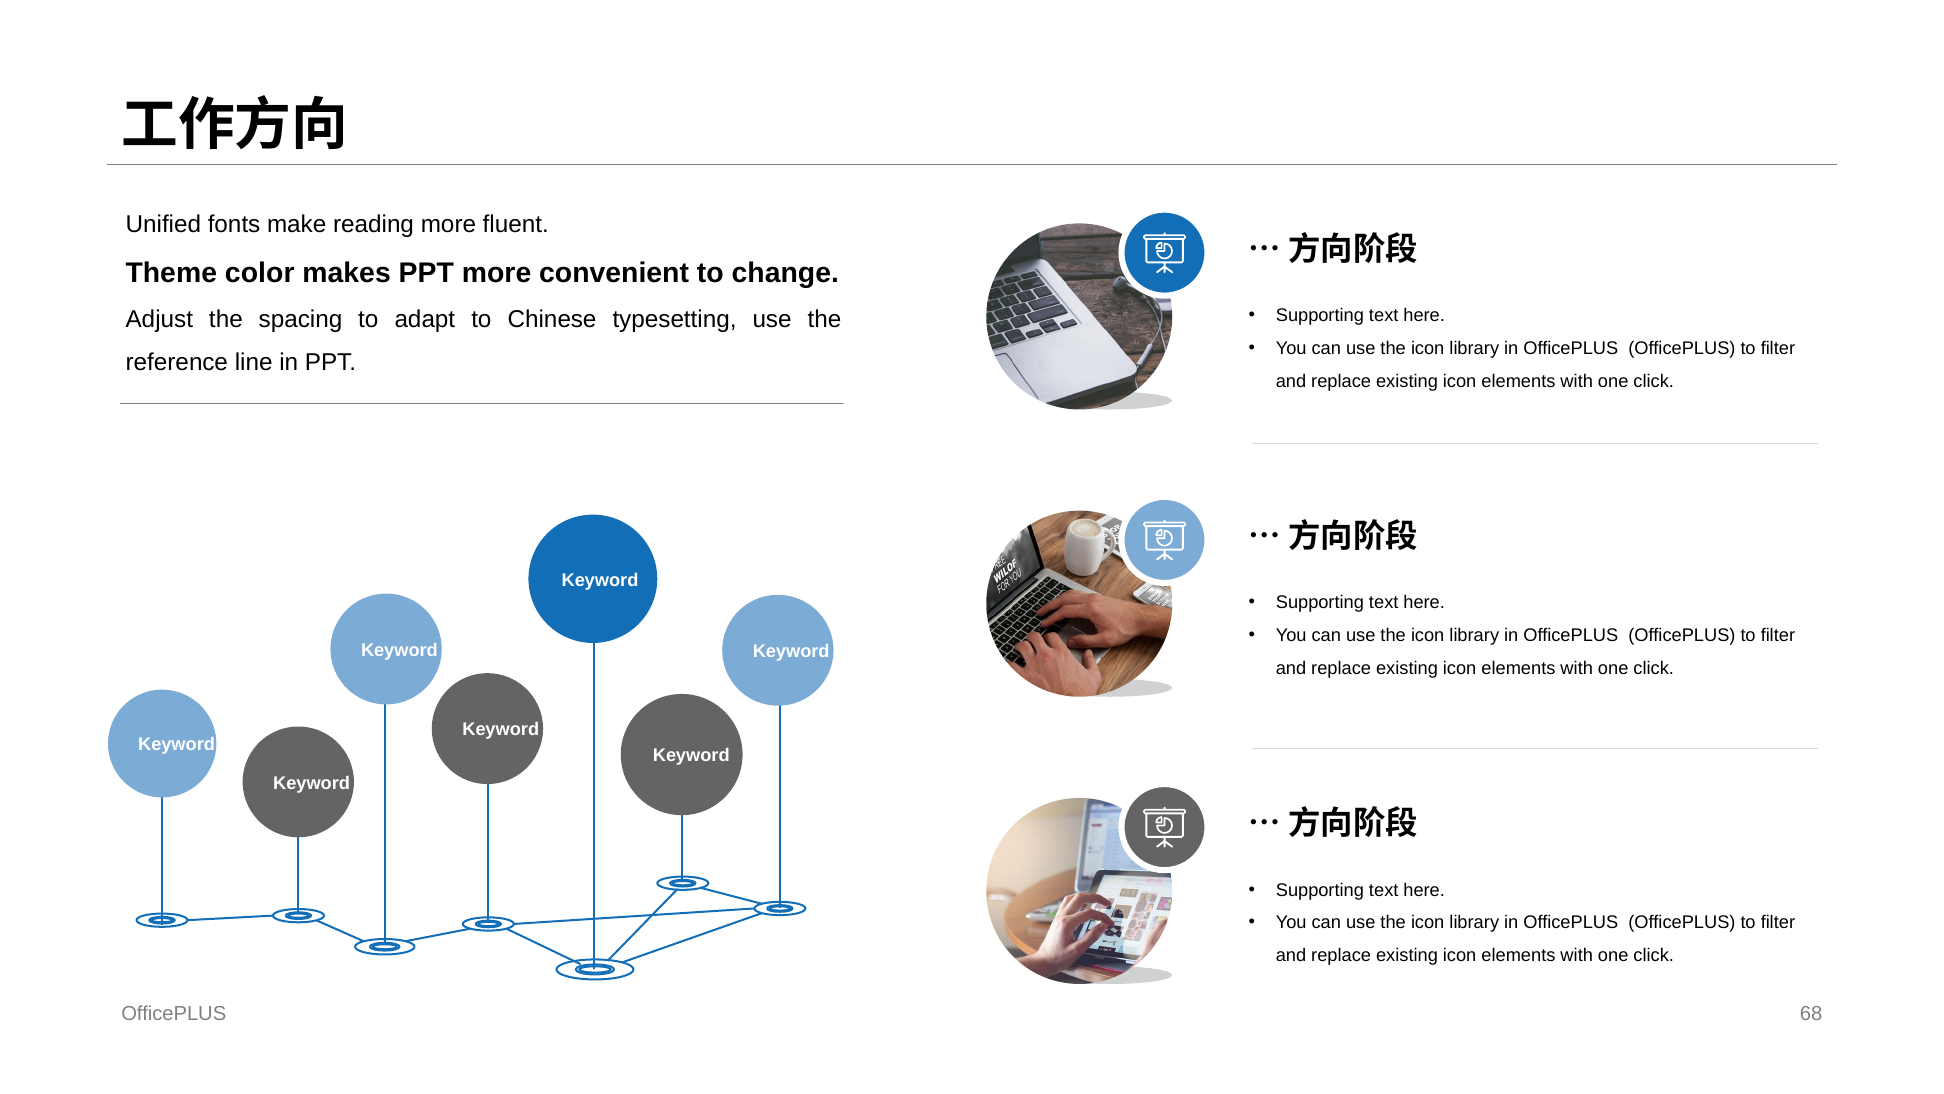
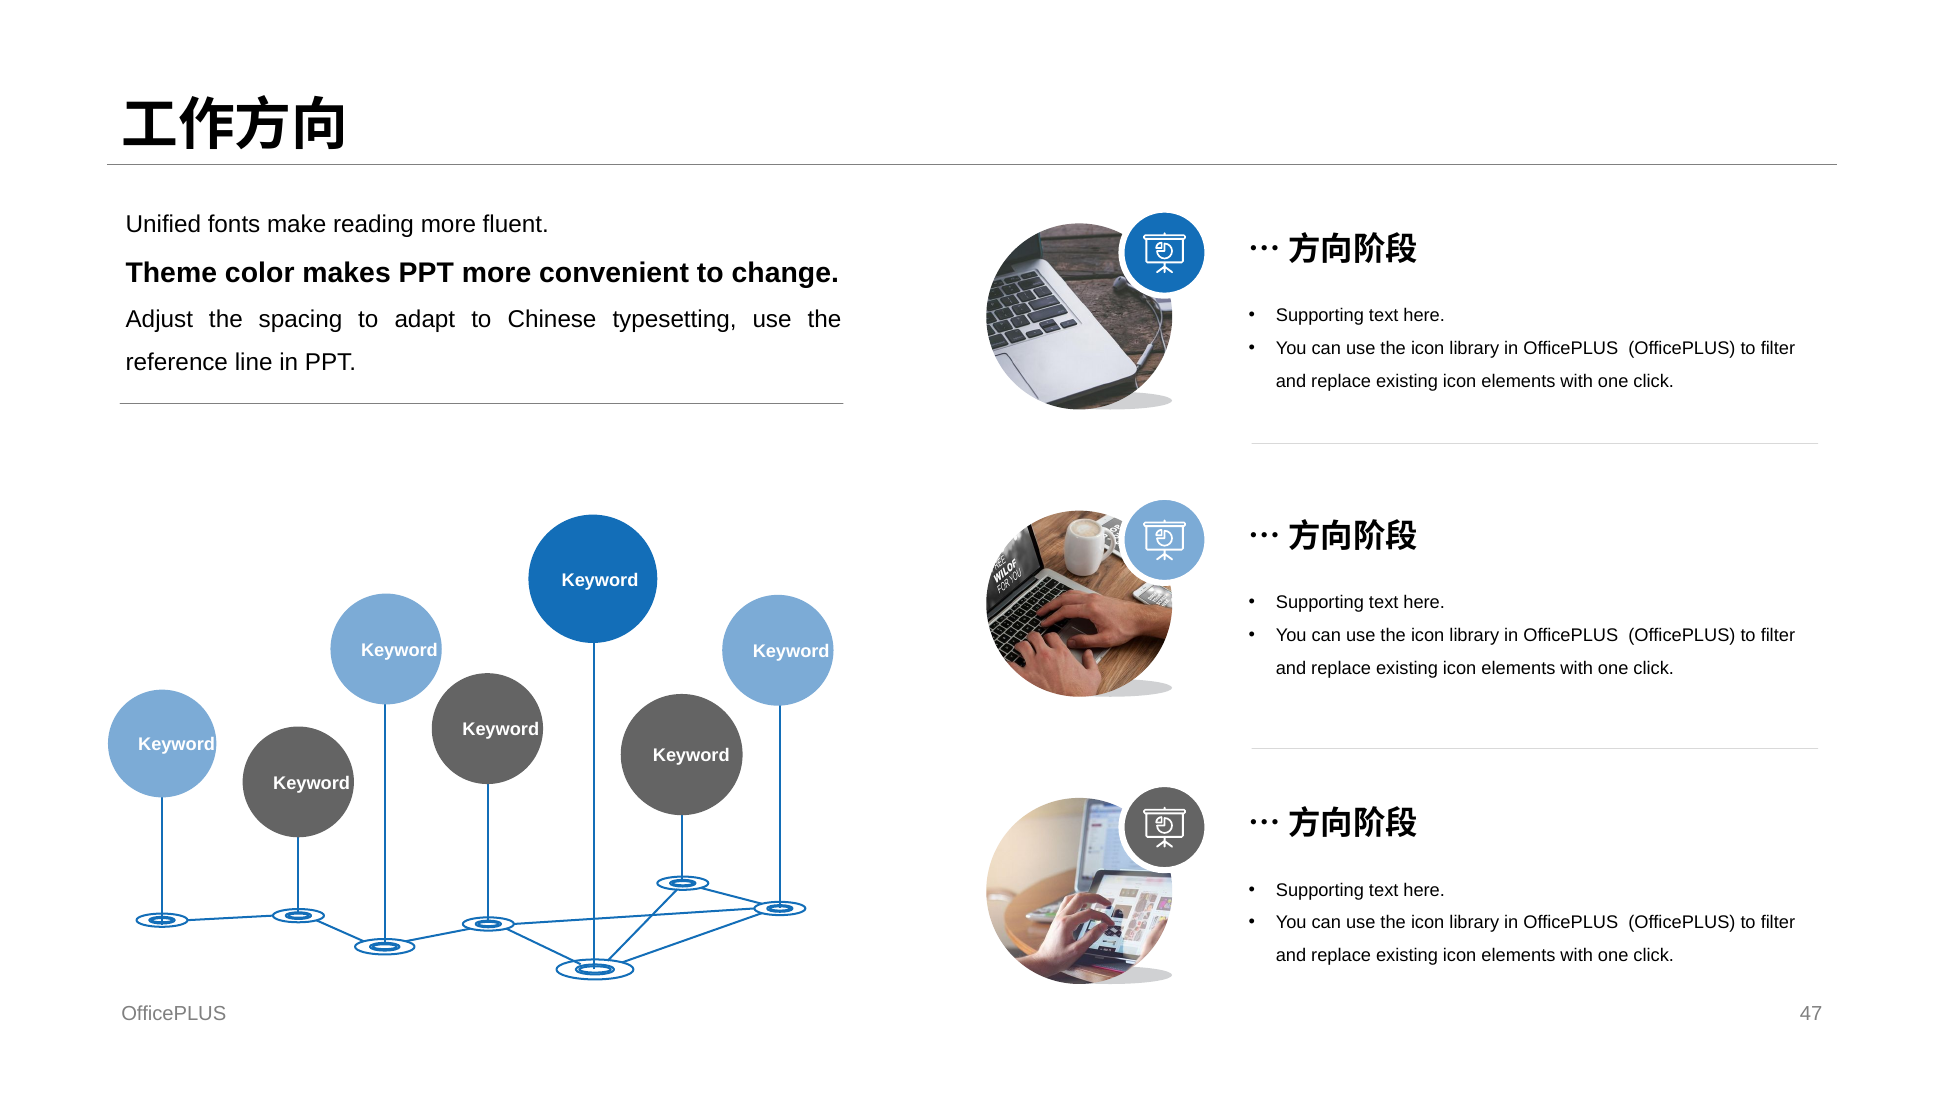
68: 68 -> 47 (1811, 1013)
